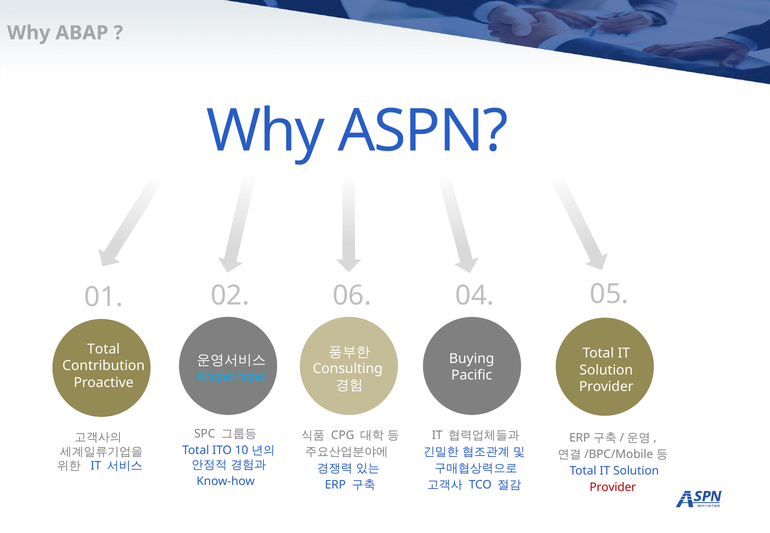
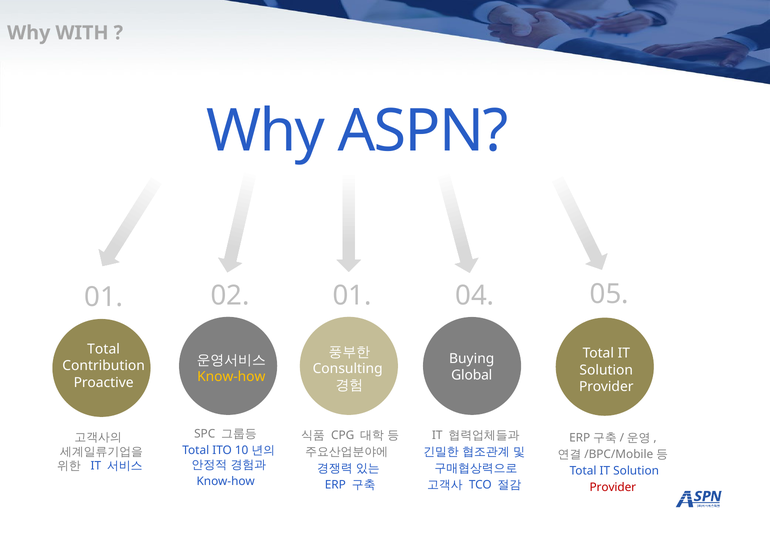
ABAP: ABAP -> WITH (82, 33)
02 06: 06 -> 01 (352, 296)
Pacific: Pacific -> Global (472, 375)
Know-how colour: light blue -> yellow (231, 377)
